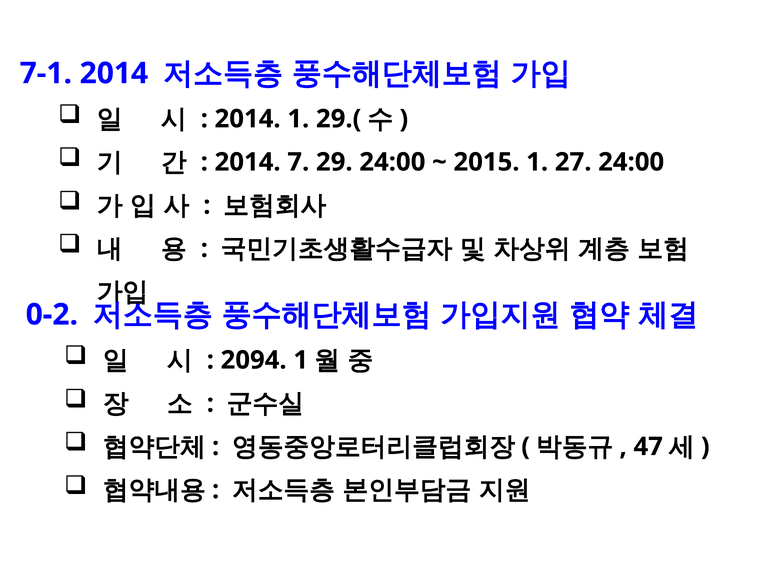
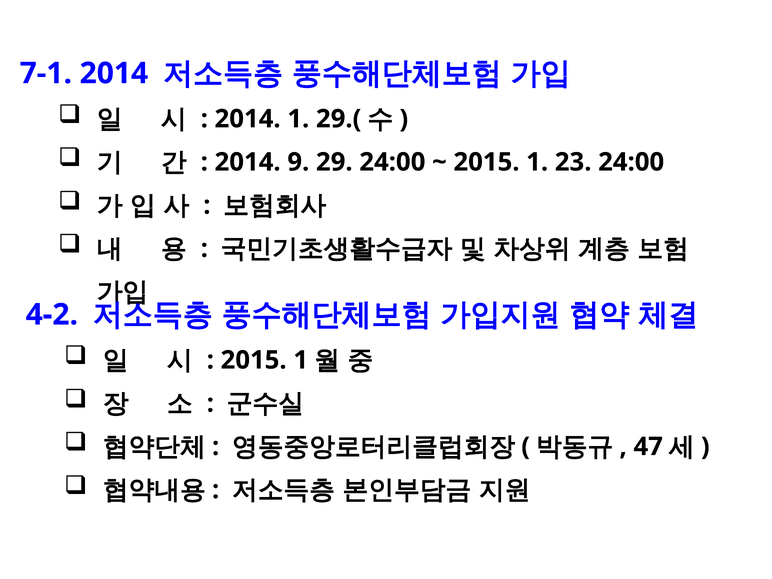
7: 7 -> 9 (298, 162)
27: 27 -> 23 (573, 162)
0-2: 0-2 -> 4-2 (52, 315)
2094: 2094 -> 2015 (254, 360)
